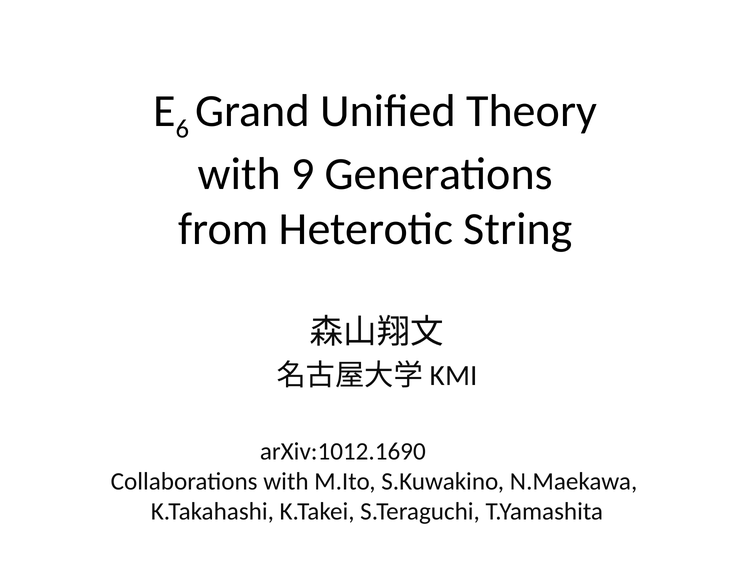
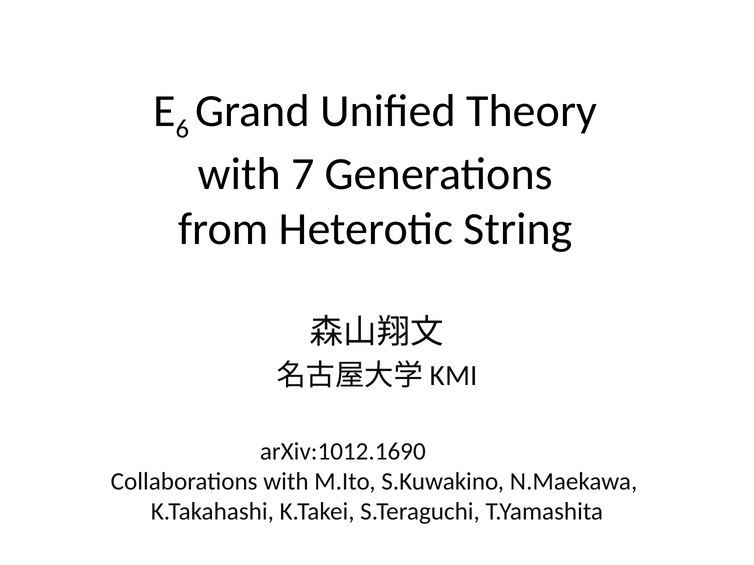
9: 9 -> 7 (303, 174)
